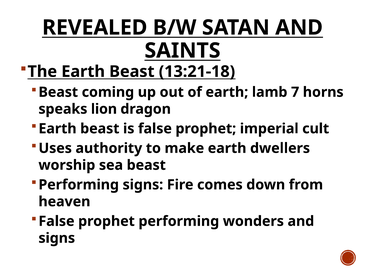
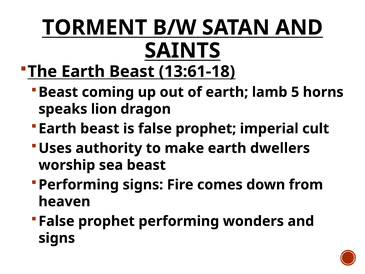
REVEALED: REVEALED -> TORMENT (95, 28)
13:21-18: 13:21-18 -> 13:61-18 (197, 71)
7: 7 -> 5 (295, 92)
